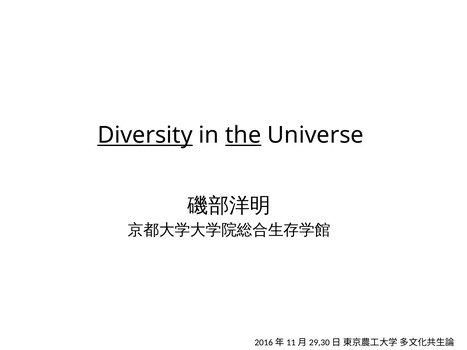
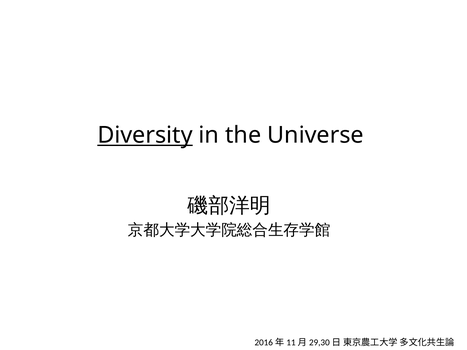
the underline: present -> none (243, 135)
